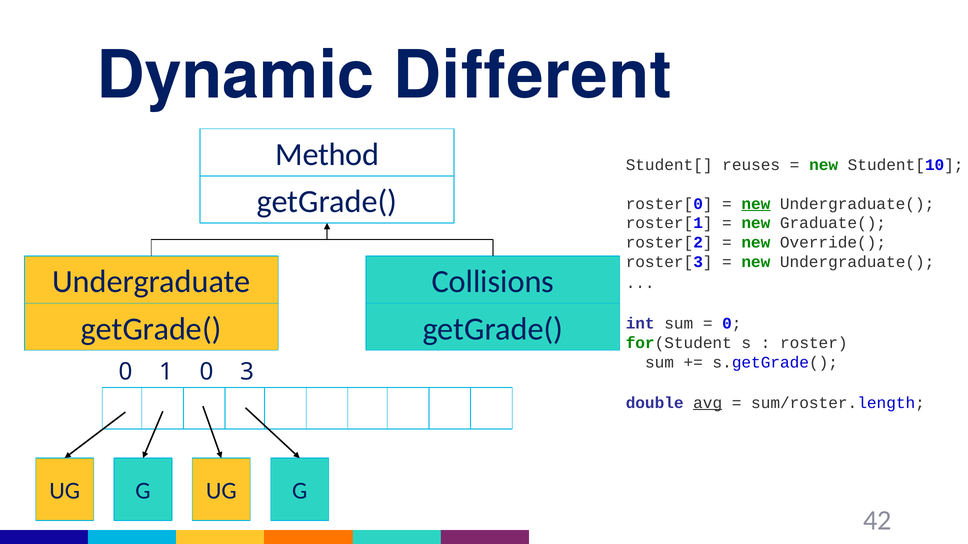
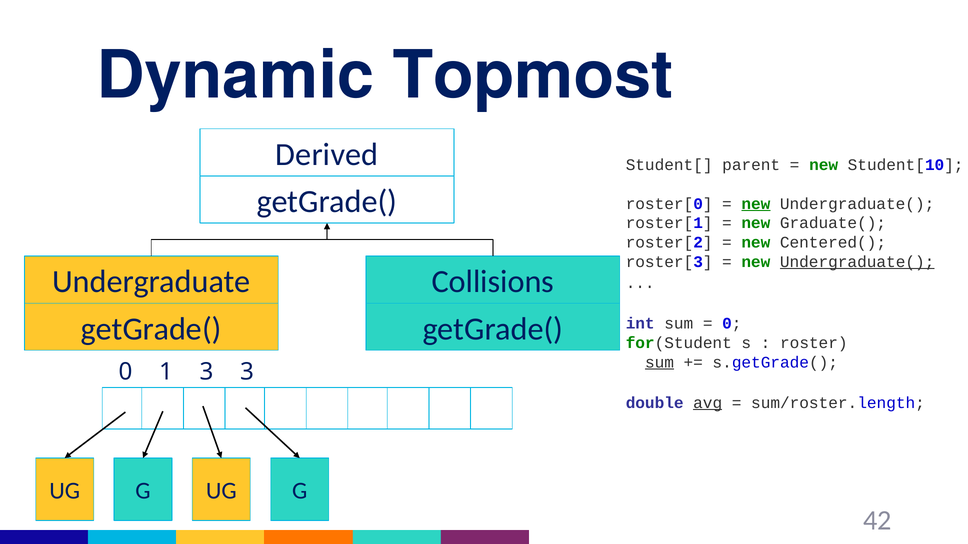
Different: Different -> Topmost (533, 76)
Method: Method -> Derived (327, 155)
reuses: reuses -> parent (751, 165)
Override(: Override( -> Centered( (833, 243)
Undergraduate( underline: none -> present (857, 262)
sum underline: none -> present (659, 363)
1 0: 0 -> 3 (207, 372)
